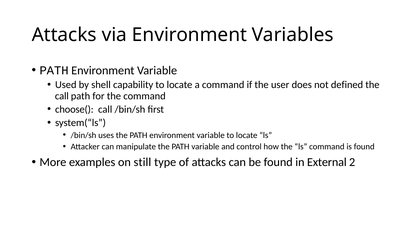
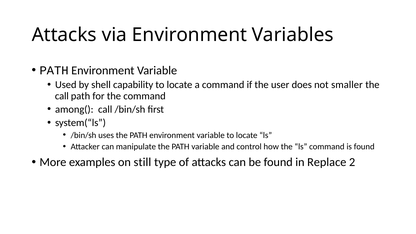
defined: defined -> smaller (347, 85)
choose(: choose( -> among( (74, 109)
External: External -> Replace (327, 162)
